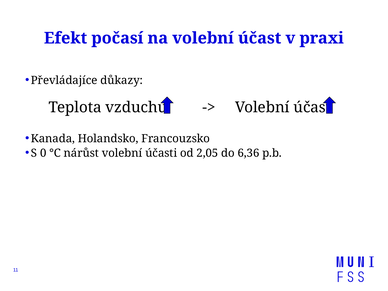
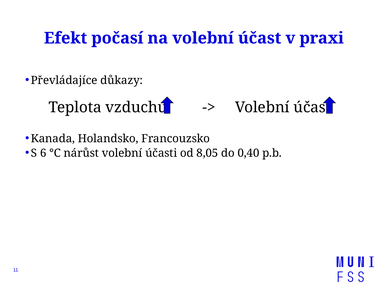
0: 0 -> 6 (43, 153)
2,05: 2,05 -> 8,05 (207, 153)
6,36: 6,36 -> 0,40 (248, 153)
